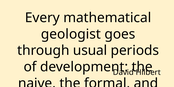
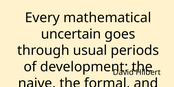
geologist: geologist -> uncertain (71, 34)
